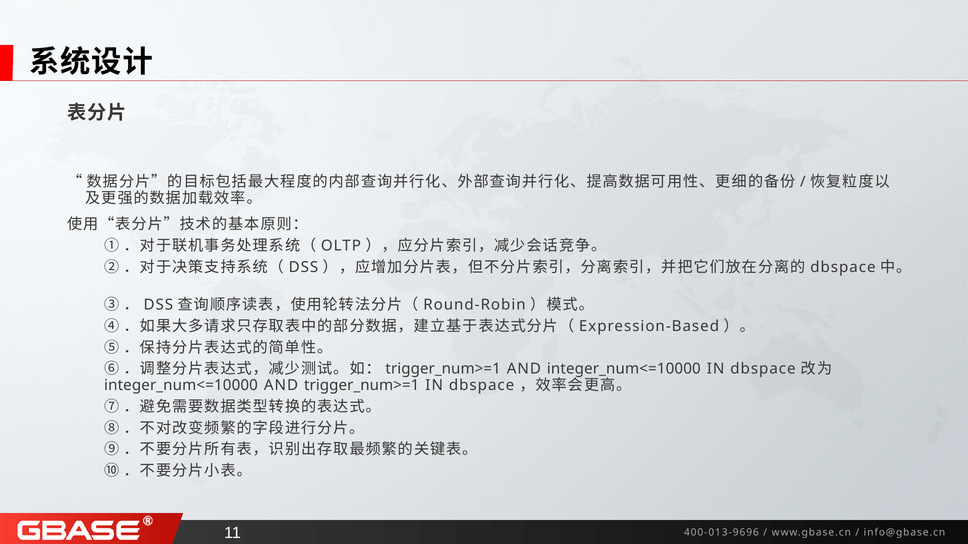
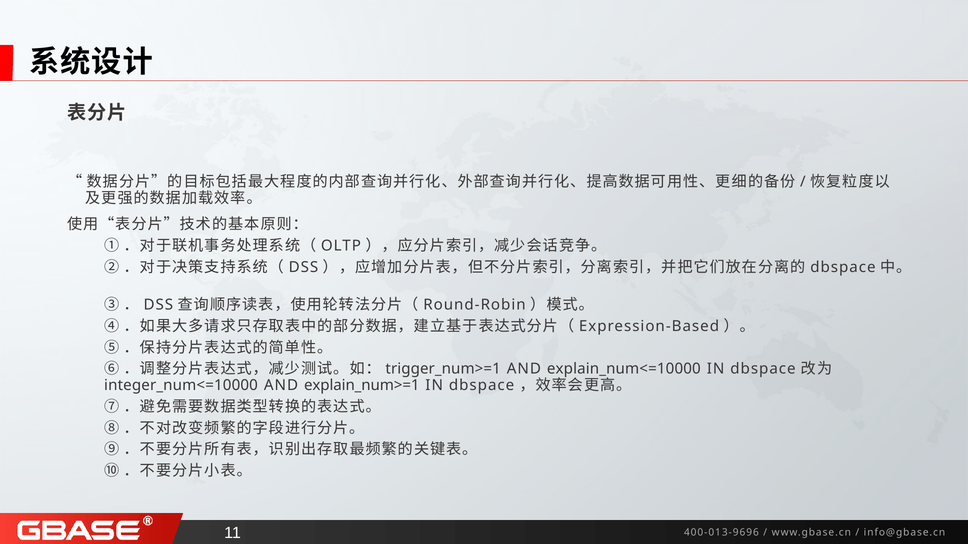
AND integer_num<=10000: integer_num<=10000 -> explain_num<=10000 (624, 369)
AND trigger_num>=1: trigger_num>=1 -> explain_num>=1 (362, 386)
